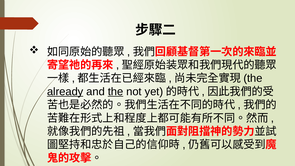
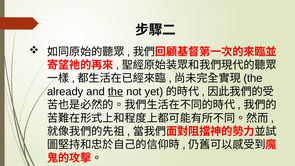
already underline: present -> none (65, 92)
